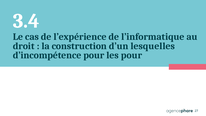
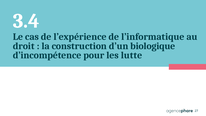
lesquelles: lesquelles -> biologique (153, 46)
les pour: pour -> lutte (132, 55)
